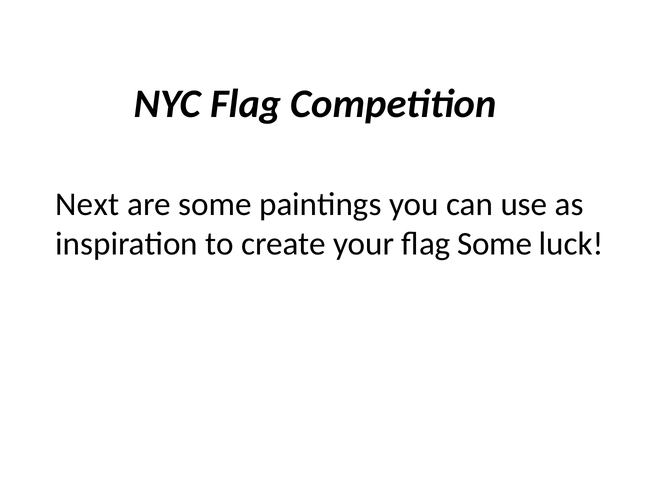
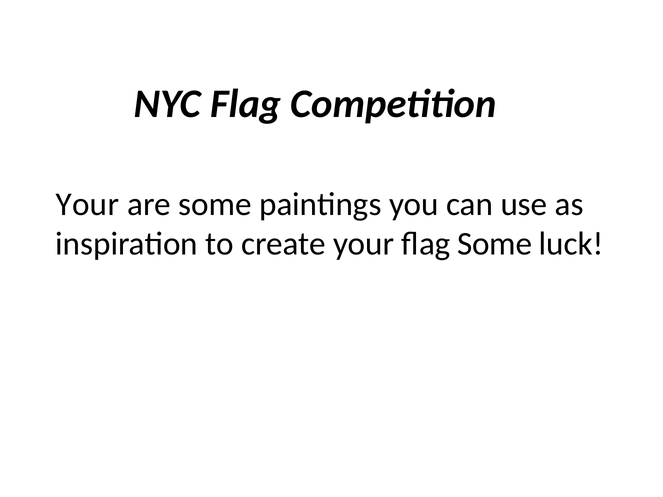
Next: Next -> Your (87, 204)
